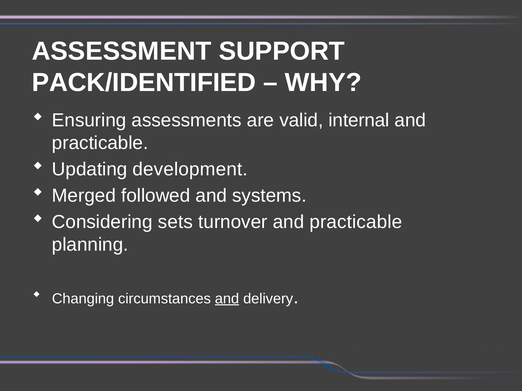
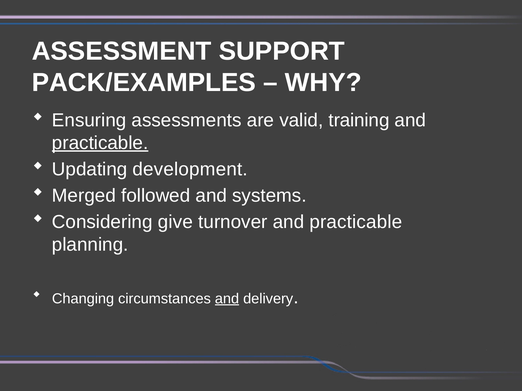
PACK/IDENTIFIED: PACK/IDENTIFIED -> PACK/EXAMPLES (144, 83)
internal: internal -> training (359, 121)
practicable underline: none -> present (100, 143)
sets: sets -> give (175, 222)
